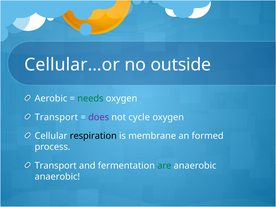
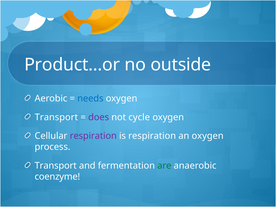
Cellular…or: Cellular…or -> Product…or (72, 65)
needs colour: green -> blue (90, 98)
respiration colour: black -> purple (93, 136)
is membrane: membrane -> respiration (152, 136)
an formed: formed -> oxygen (208, 136)
anaerobic: anaerobic -> coenzyme (57, 177)
